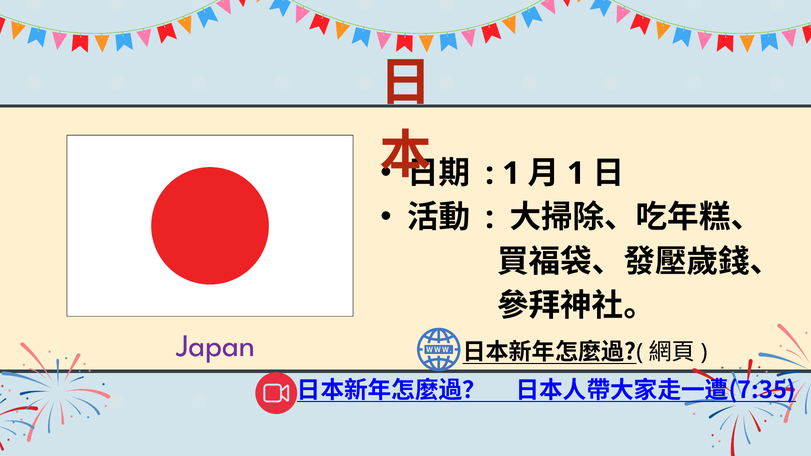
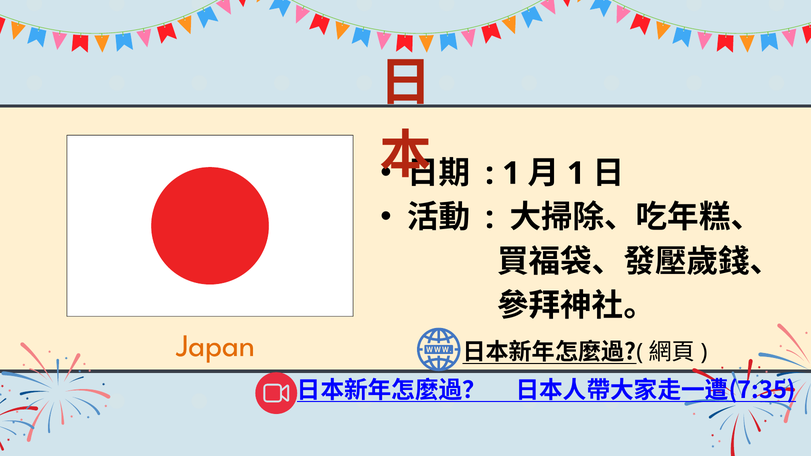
Japan colour: purple -> orange (215, 346)
